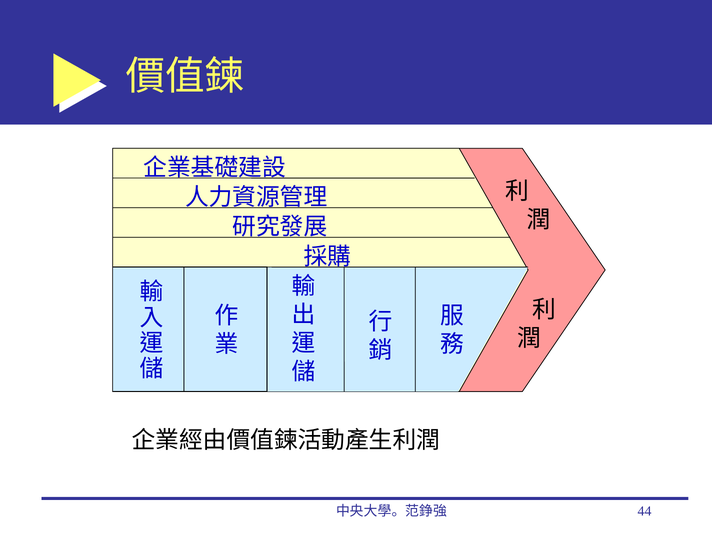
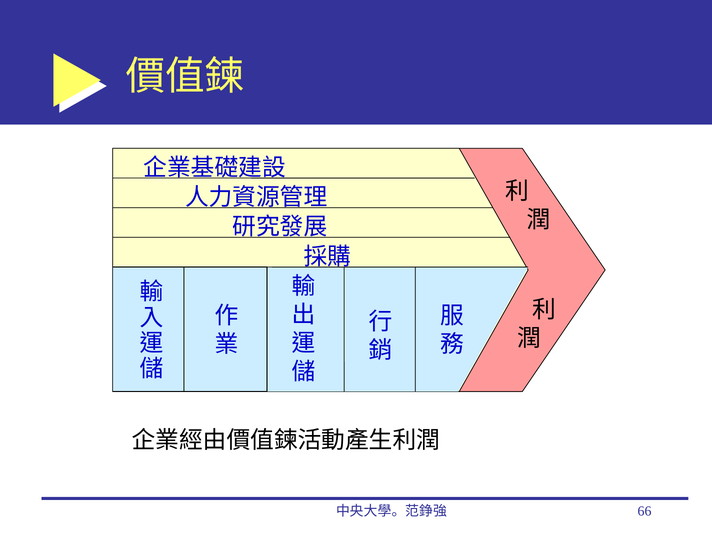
44: 44 -> 66 (645, 511)
